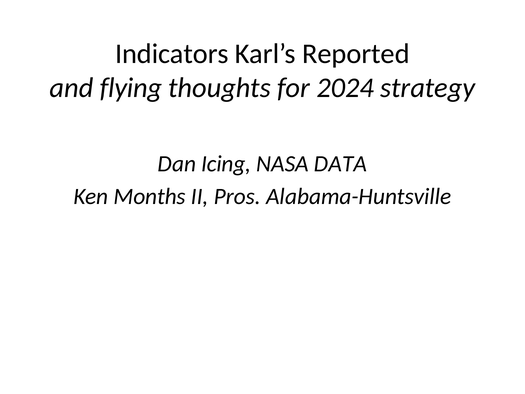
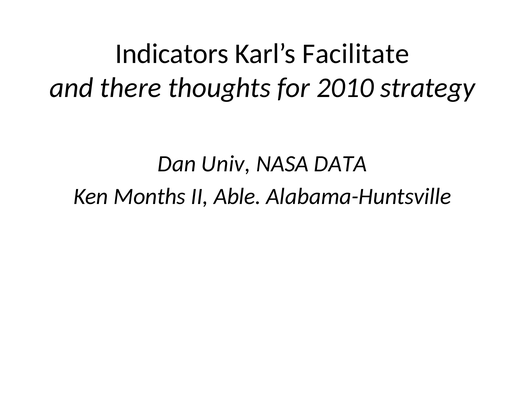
Reported: Reported -> Facilitate (356, 54)
flying: flying -> there (131, 88)
2024: 2024 -> 2010 (345, 88)
Icing: Icing -> Univ (226, 164)
Pros: Pros -> Able (237, 196)
